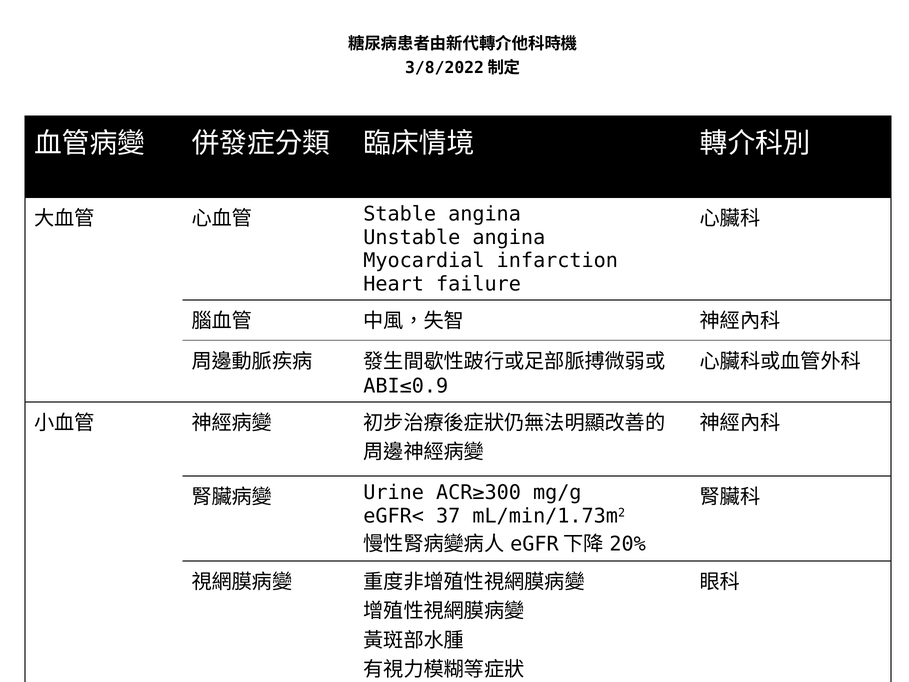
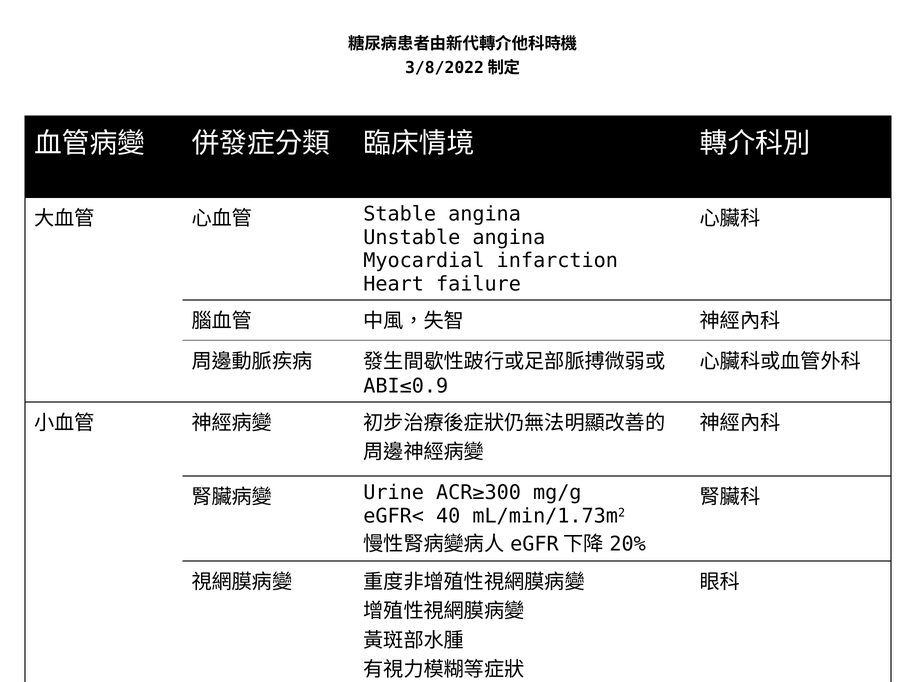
37: 37 -> 40 (448, 516)
